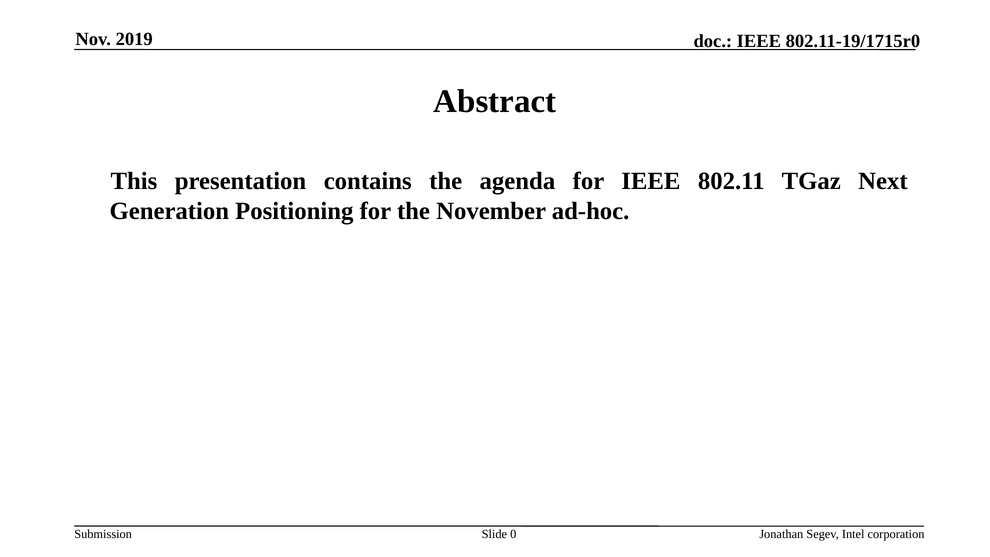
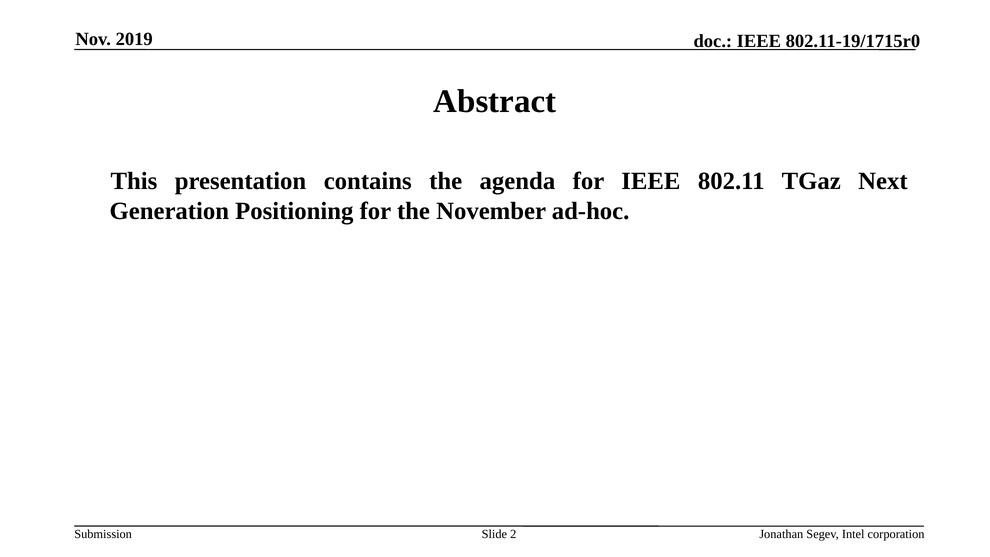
0: 0 -> 2 (513, 534)
